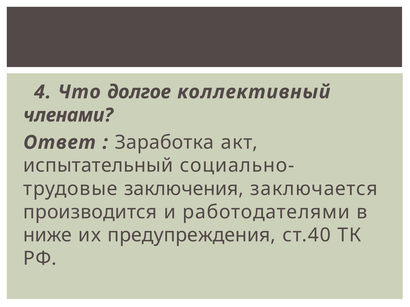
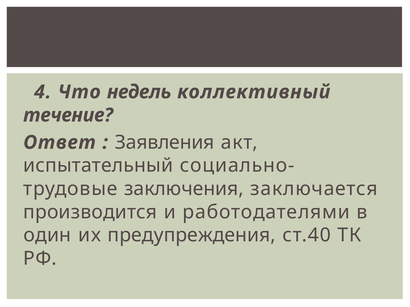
долгое: долгое -> недель (139, 92)
членами: членами -> течение (68, 115)
Заработка: Заработка -> Заявления (165, 143)
ниже: ниже -> один (47, 236)
